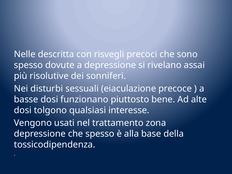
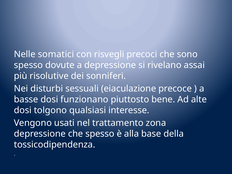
descritta: descritta -> somatici (56, 54)
